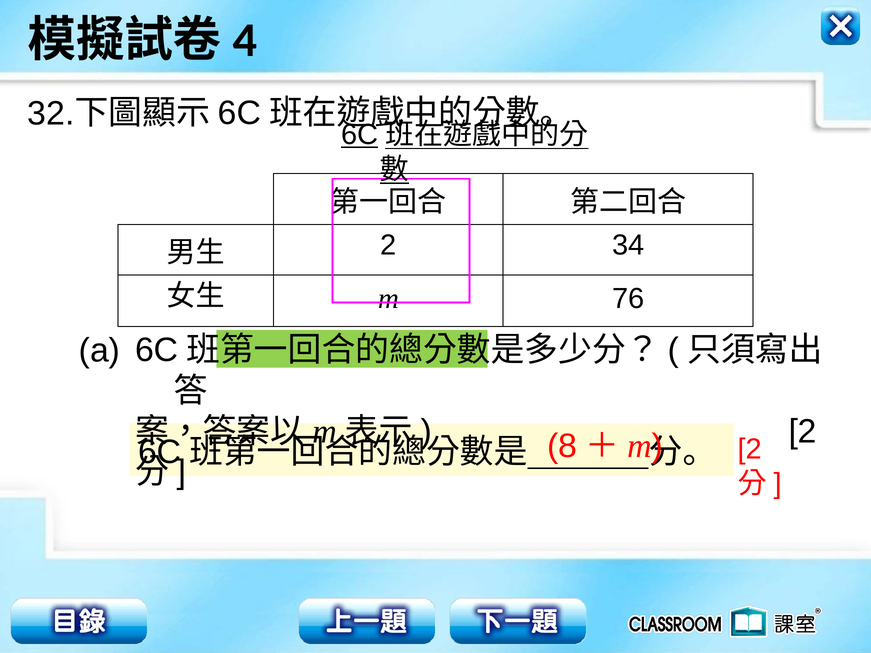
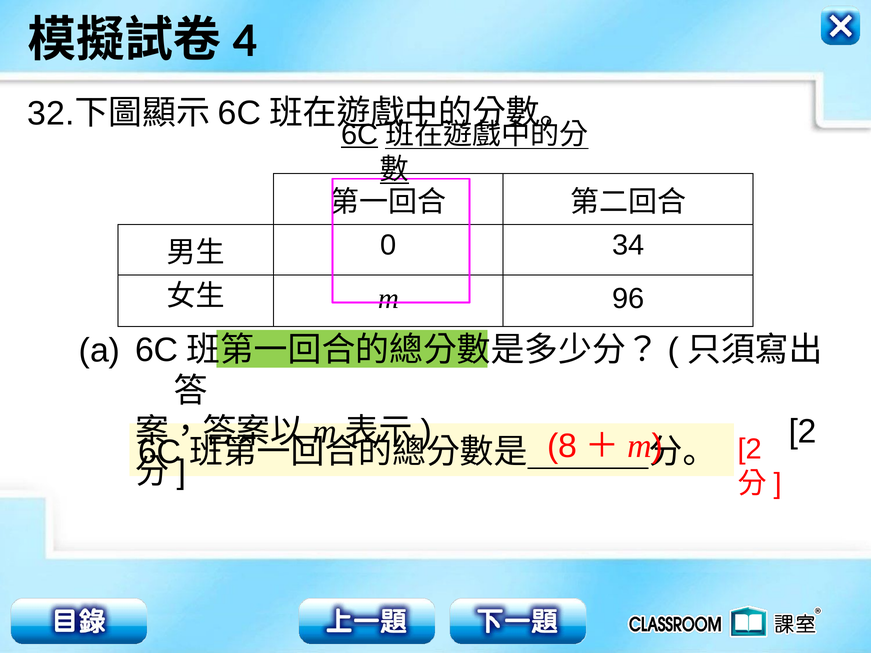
2: 2 -> 0 (388, 246)
76: 76 -> 96 (628, 299)
